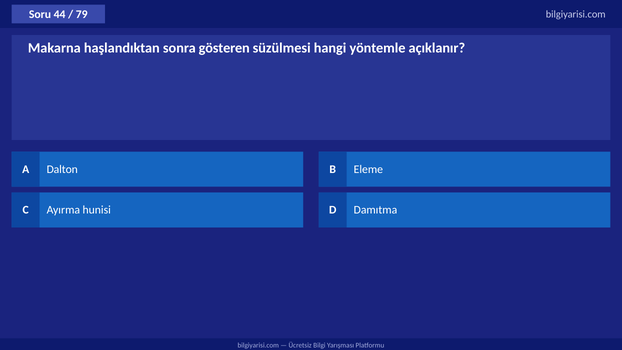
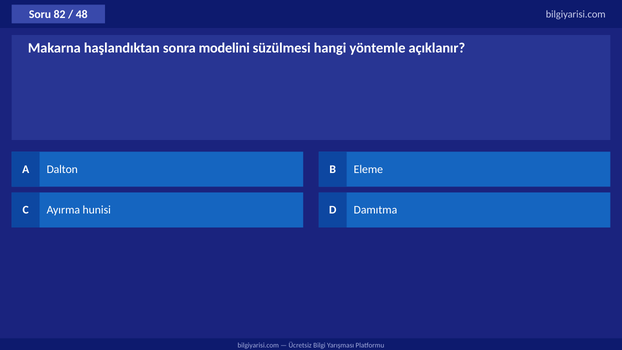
44: 44 -> 82 (60, 14)
79: 79 -> 48 (82, 14)
gösteren: gösteren -> modelini (224, 48)
